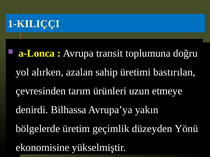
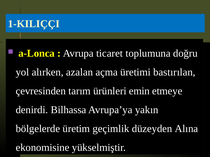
transit: transit -> ticaret (110, 53)
sahip: sahip -> açma (107, 72)
uzun: uzun -> emin (139, 91)
Yönü: Yönü -> Alına (186, 129)
